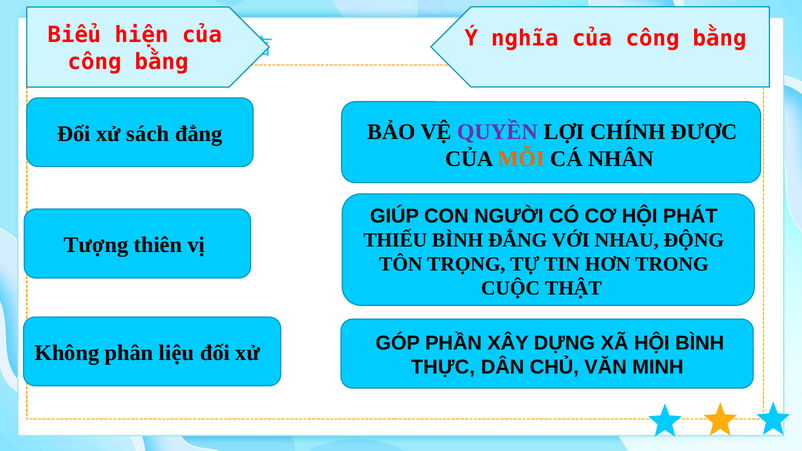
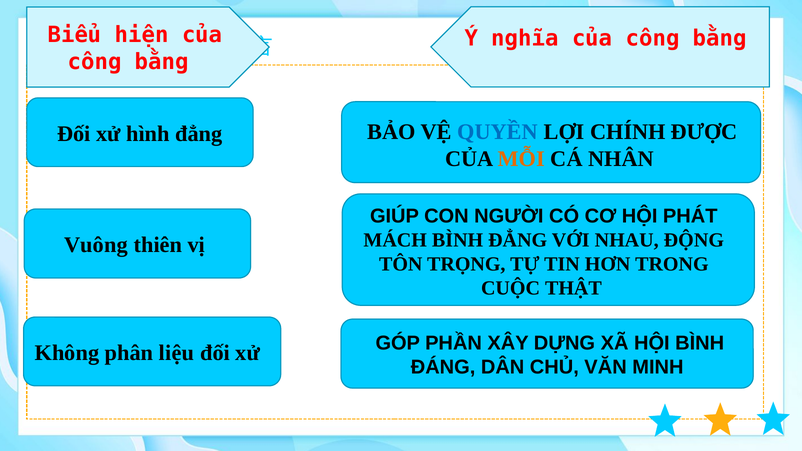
QUYỀN colour: purple -> blue (498, 132)
sách: sách -> hình (148, 134)
THIẾU: THIẾU -> MÁCH (395, 240)
Tượng: Tượng -> Vuông (96, 245)
THỰC: THỰC -> ĐÁNG (443, 367)
